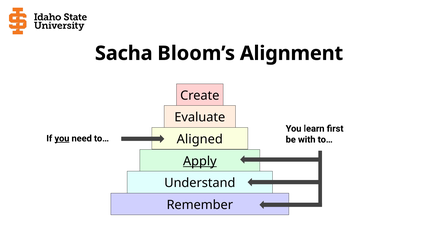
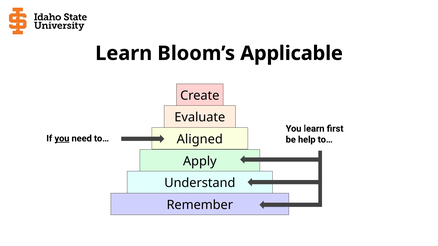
Sacha: Sacha -> Learn (124, 53)
Alignment: Alignment -> Applicable (292, 53)
with: with -> help (307, 140)
Apply underline: present -> none (200, 161)
